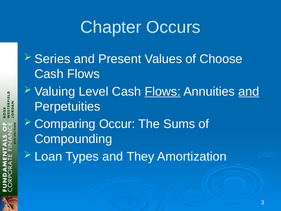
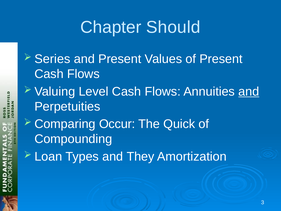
Occurs: Occurs -> Should (173, 27)
of Choose: Choose -> Present (221, 59)
Flows underline: present -> none (163, 91)
Sums: Sums -> Quick (179, 124)
